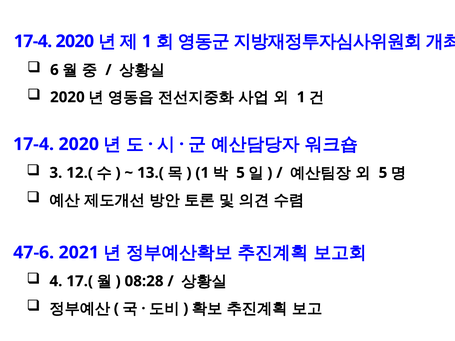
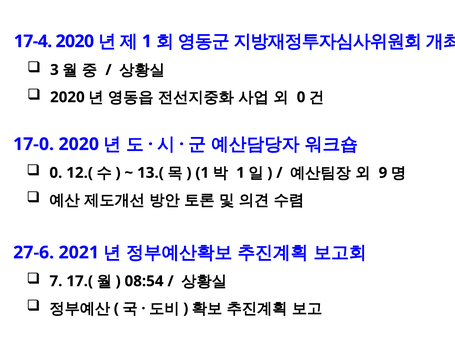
6: 6 -> 3 (54, 70)
1: 1 -> 0 (301, 97)
17-4: 17-4 -> 17-0 (34, 144)
3: 3 -> 0 (56, 173)
5: 5 -> 1 (240, 173)
5: 5 -> 9 (383, 173)
47-6: 47-6 -> 27-6 (34, 253)
4: 4 -> 7 (56, 281)
08:28: 08:28 -> 08:54 (144, 281)
